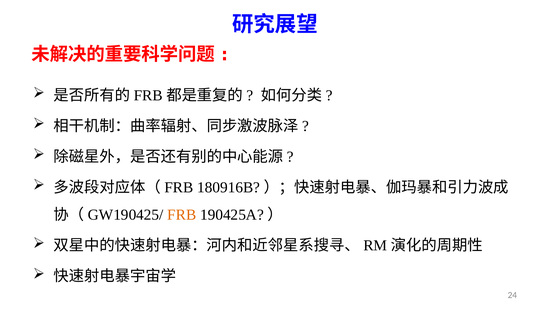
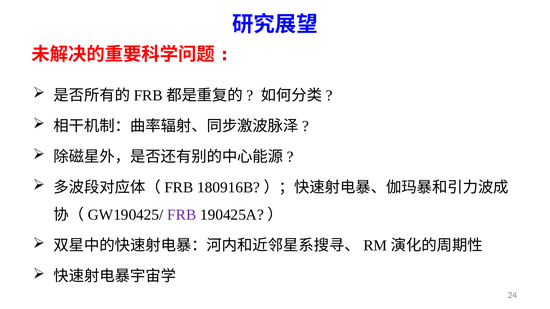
FRB colour: orange -> purple (182, 215)
